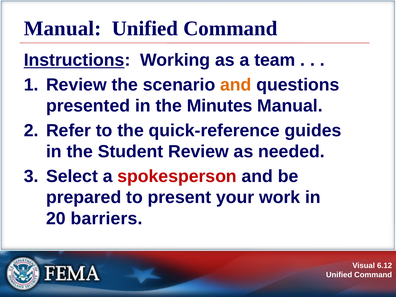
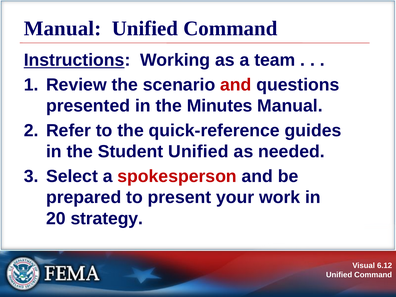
and colour: orange -> red (236, 85)
Student Review: Review -> Unified (198, 152)
barriers: barriers -> strategy (107, 218)
